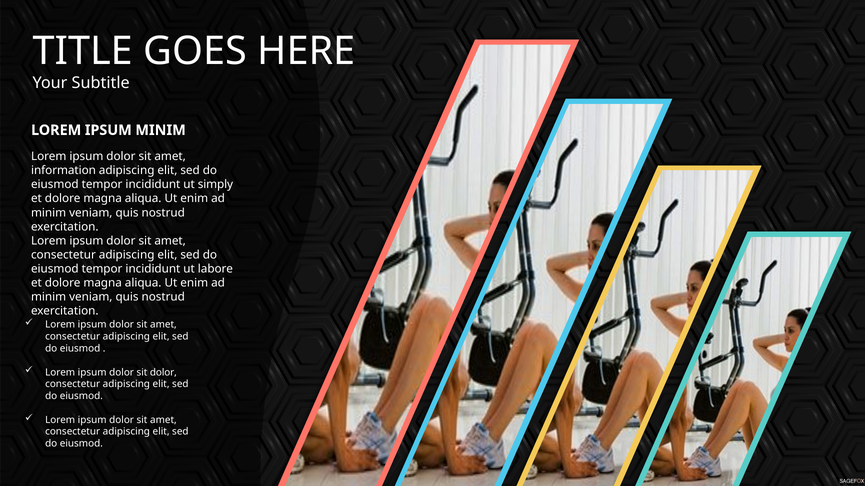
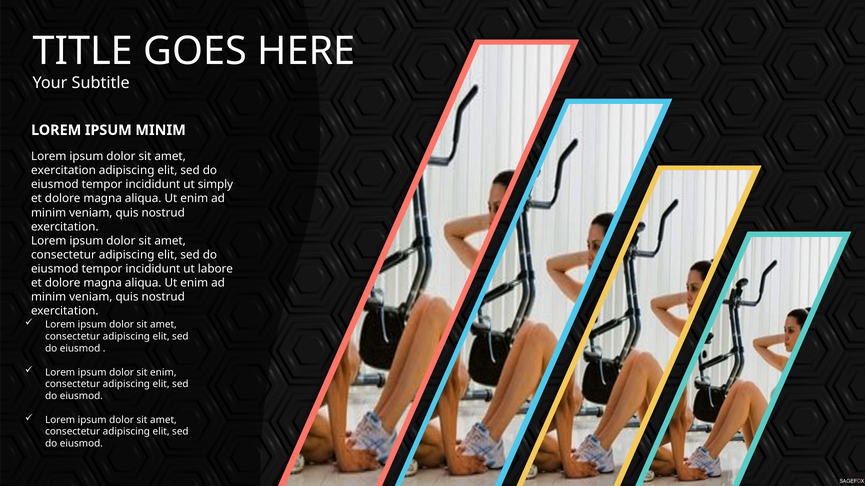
information: information -> exercitation (63, 171)
sit dolor: dolor -> enim (163, 373)
